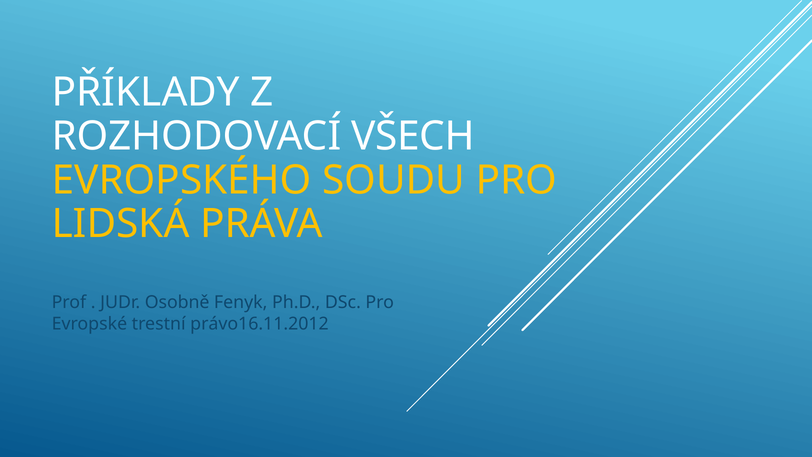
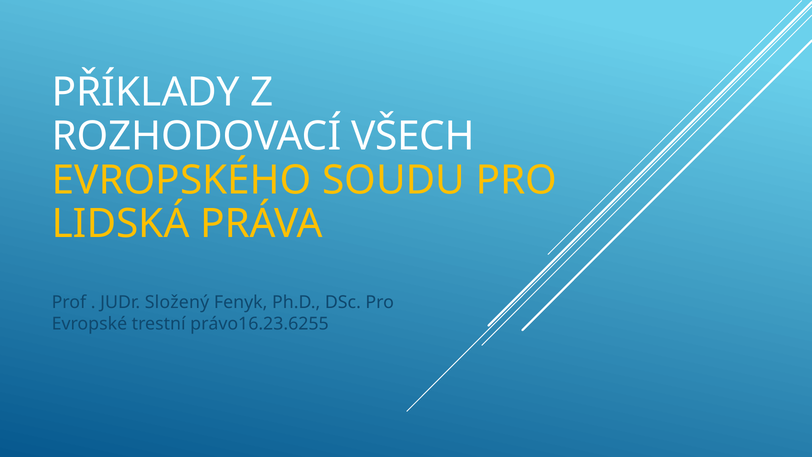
Osobně: Osobně -> Složený (177, 302)
právo16.11.2012: právo16.11.2012 -> právo16.23.6255 (259, 324)
